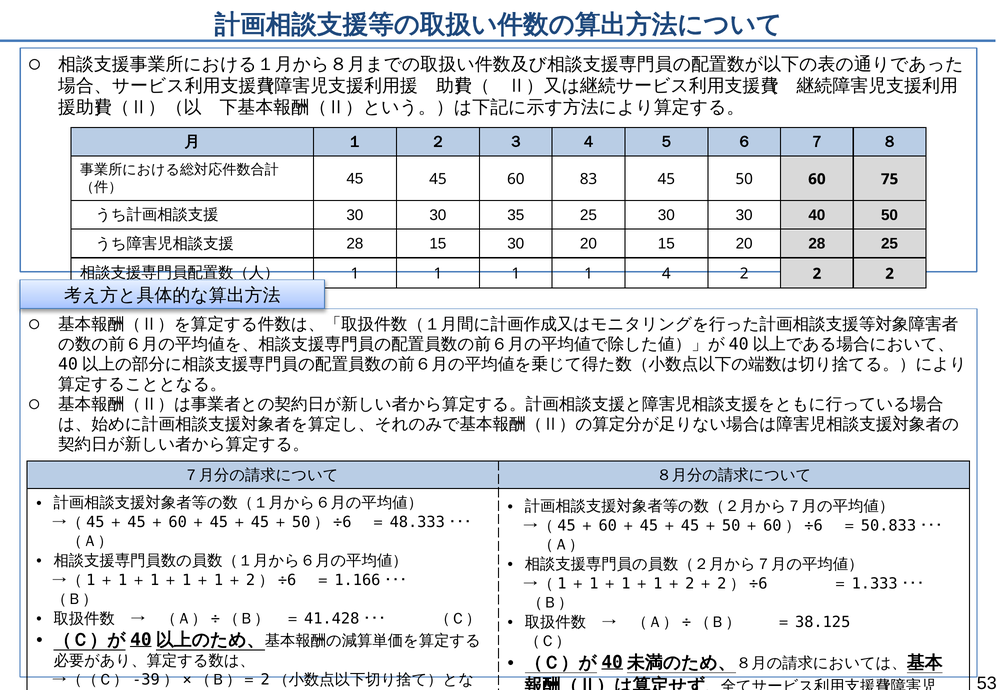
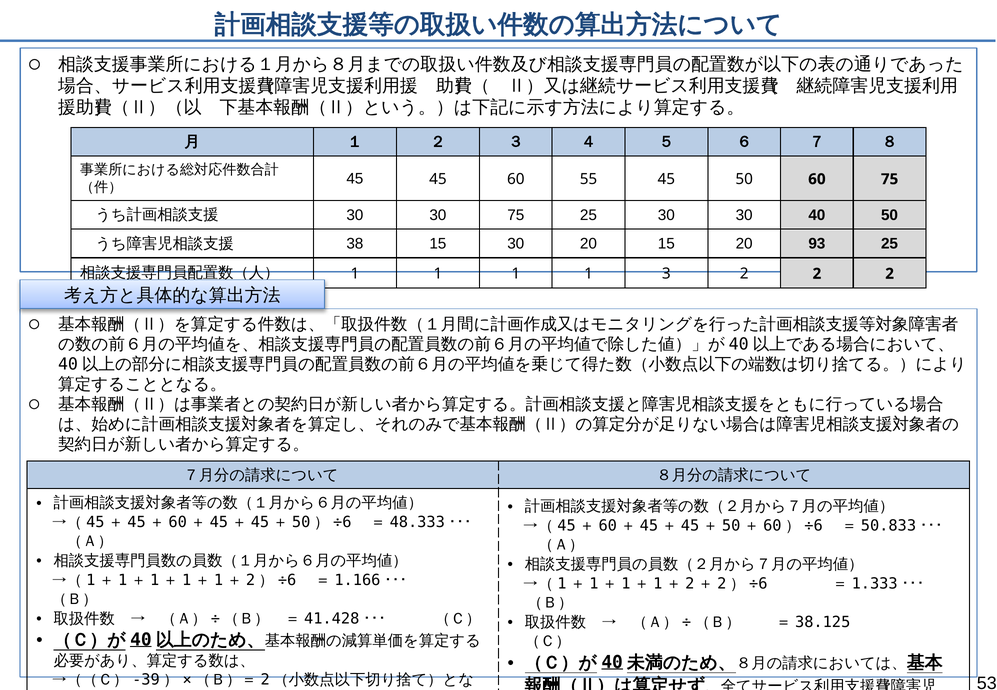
83: 83 -> 55 (589, 179)
30 35: 35 -> 75 (516, 215)
28: 28 -> 38 (355, 244)
20 28: 28 -> 93 (817, 244)
4: 4 -> 3 (666, 274)
